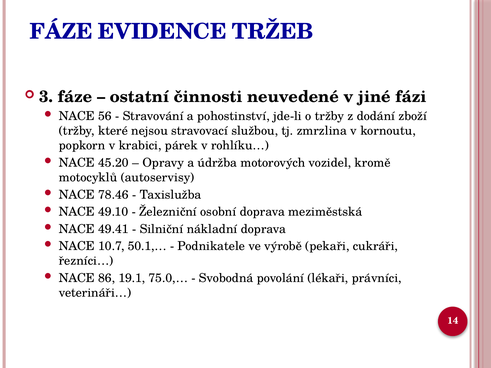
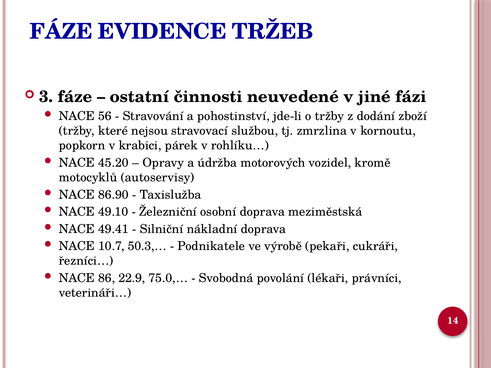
78.46: 78.46 -> 86.90 (113, 195)
50.1,…: 50.1,… -> 50.3,… (147, 246)
19.1: 19.1 -> 22.9 (132, 278)
